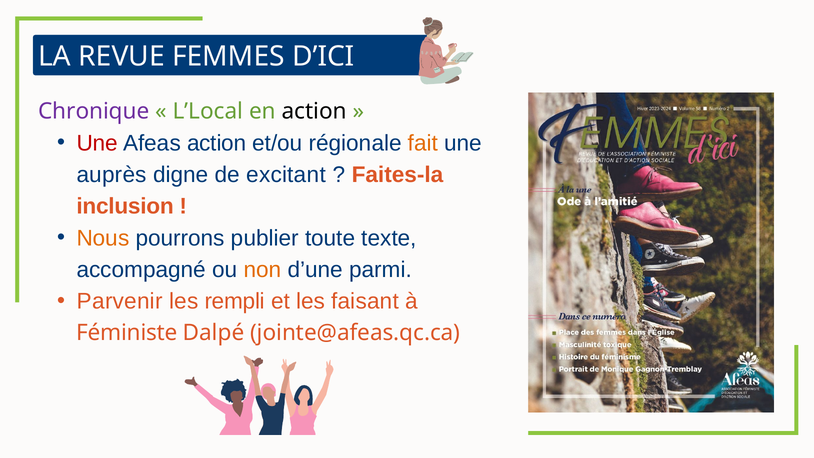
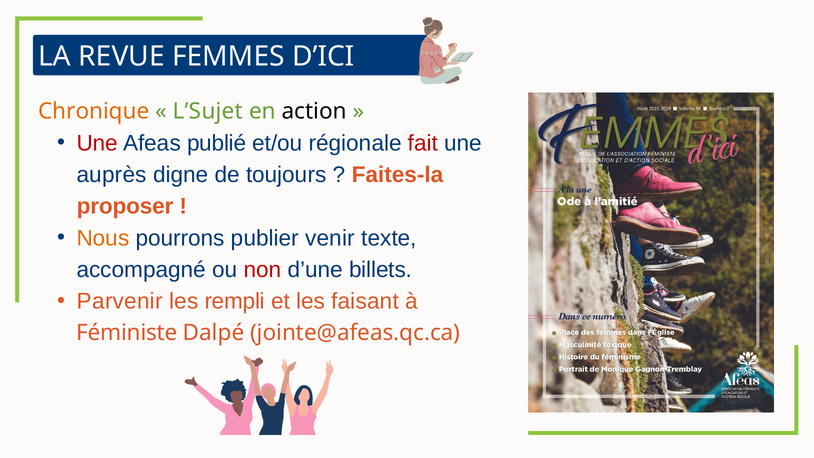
Chronique colour: purple -> orange (94, 111)
L’Local: L’Local -> L’Sujet (208, 111)
Afeas action: action -> publié (217, 143)
fait colour: orange -> red (423, 143)
excitant: excitant -> toujours (286, 175)
inclusion: inclusion -> proposer (125, 206)
toute: toute -> venir (330, 238)
non colour: orange -> red (262, 270)
parmi: parmi -> billets (380, 270)
